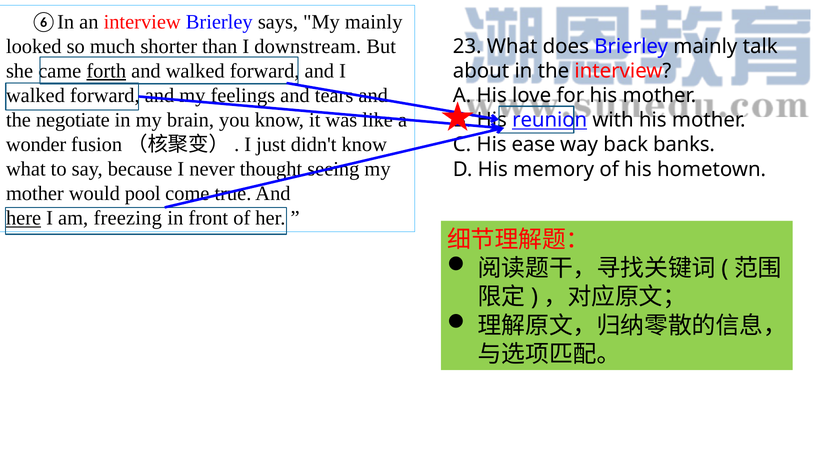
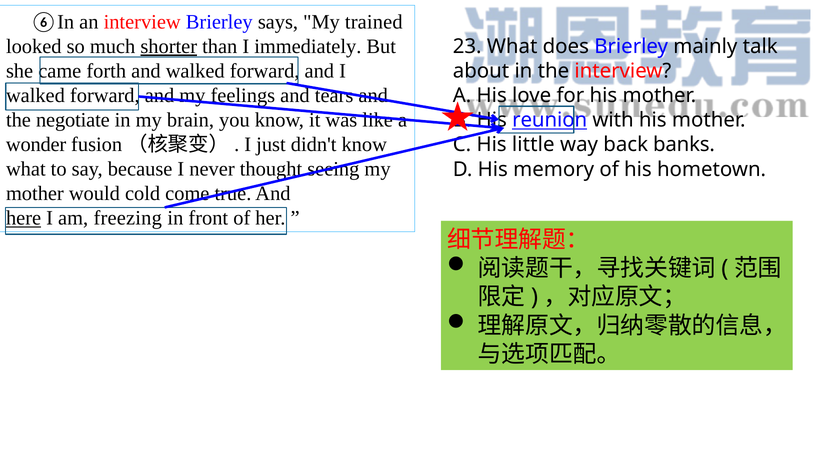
My mainly: mainly -> trained (374, 22)
shorter underline: none -> present (169, 46)
downstream: downstream -> immediately (308, 46)
forth underline: present -> none (106, 71)
ease: ease -> little (533, 145)
pool: pool -> cold (143, 193)
